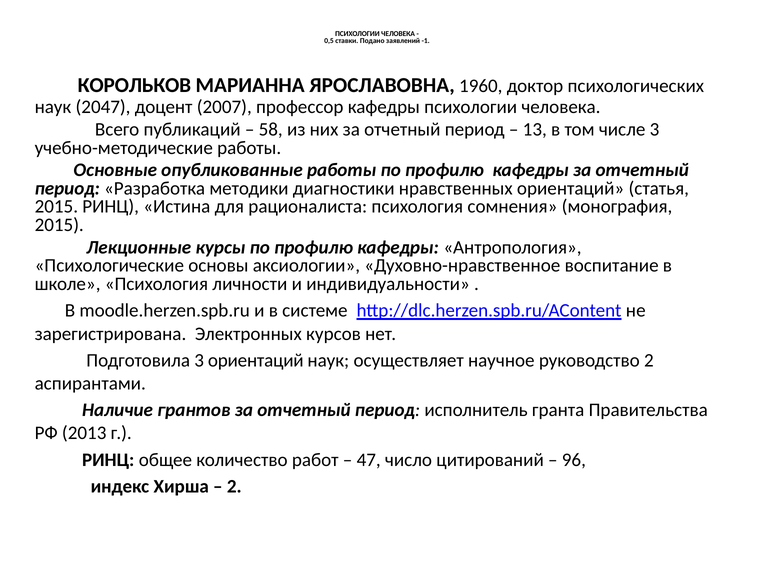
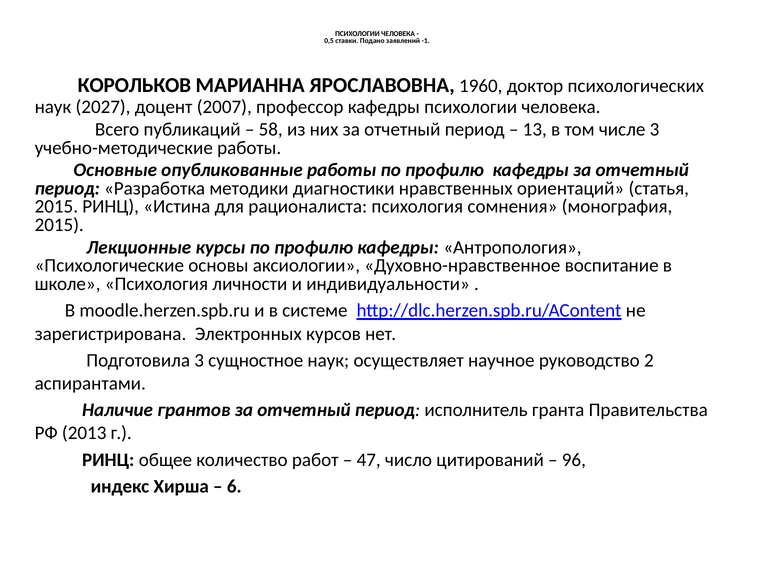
2047: 2047 -> 2027 (103, 107)
3 ориентаций: ориентаций -> сущностное (256, 360)
2: 2 -> 6 (234, 486)
